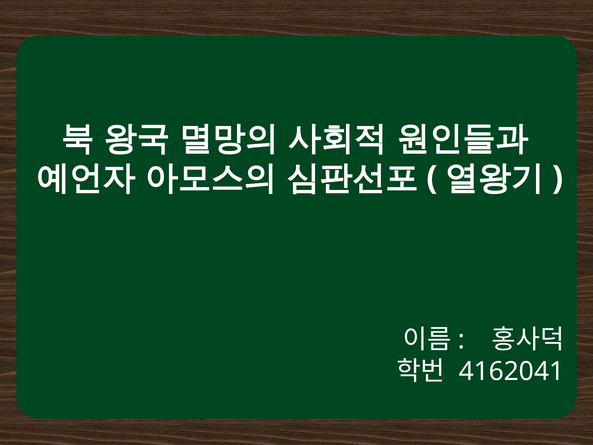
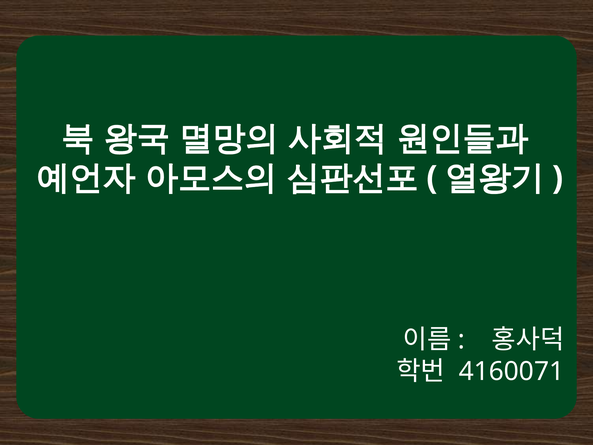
4162041: 4162041 -> 4160071 (511, 371)
